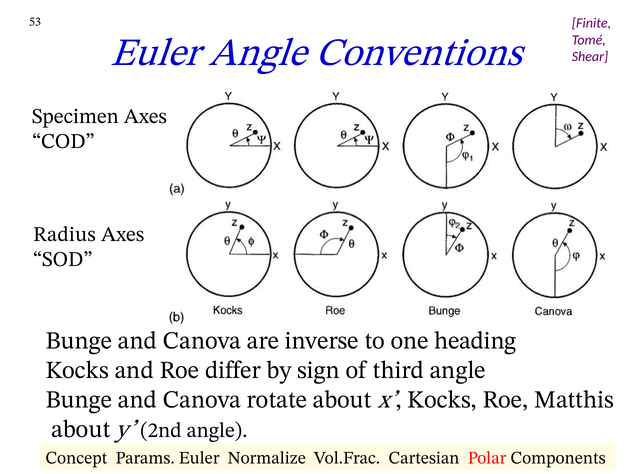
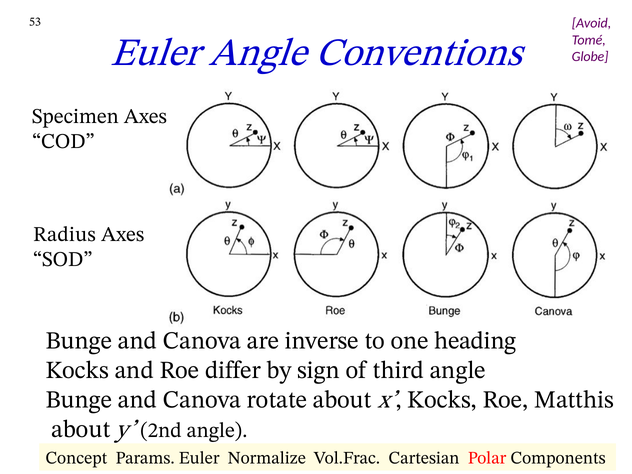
Finite: Finite -> Avoid (592, 23)
Shear: Shear -> Globe (590, 57)
